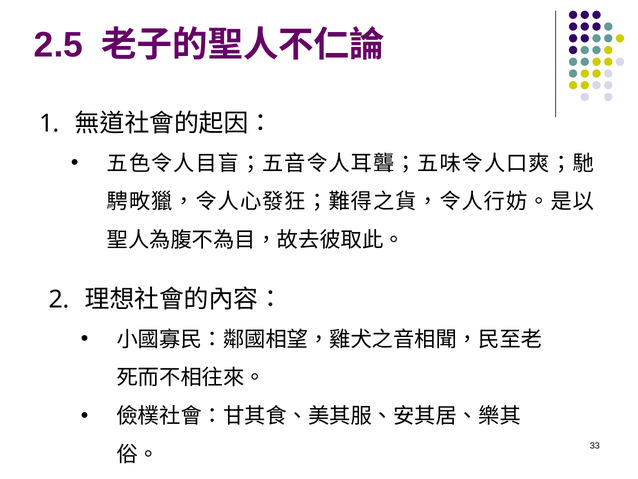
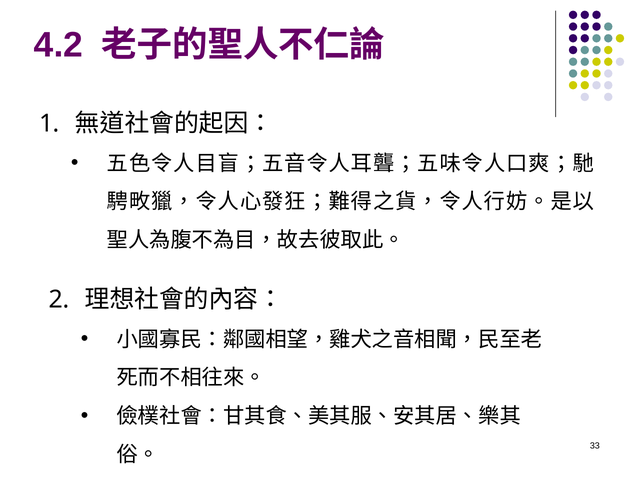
2.5: 2.5 -> 4.2 (58, 45)
